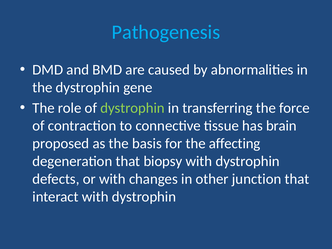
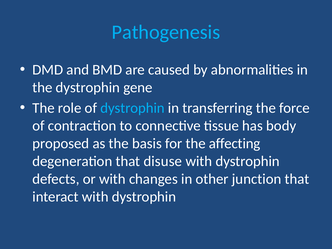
dystrophin colour: light green -> light blue (133, 108)
brain: brain -> body (281, 126)
biopsy: biopsy -> disuse (163, 161)
